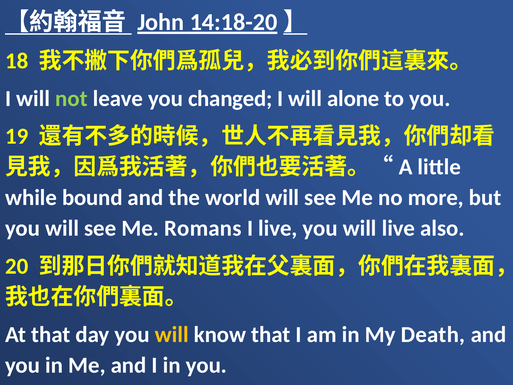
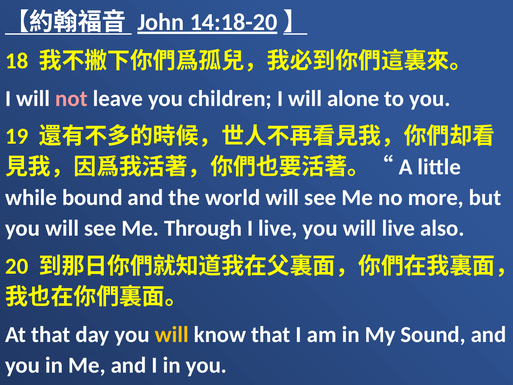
not colour: light green -> pink (71, 99)
changed: changed -> children (230, 99)
Romans: Romans -> Through (203, 228)
Death: Death -> Sound (433, 334)
